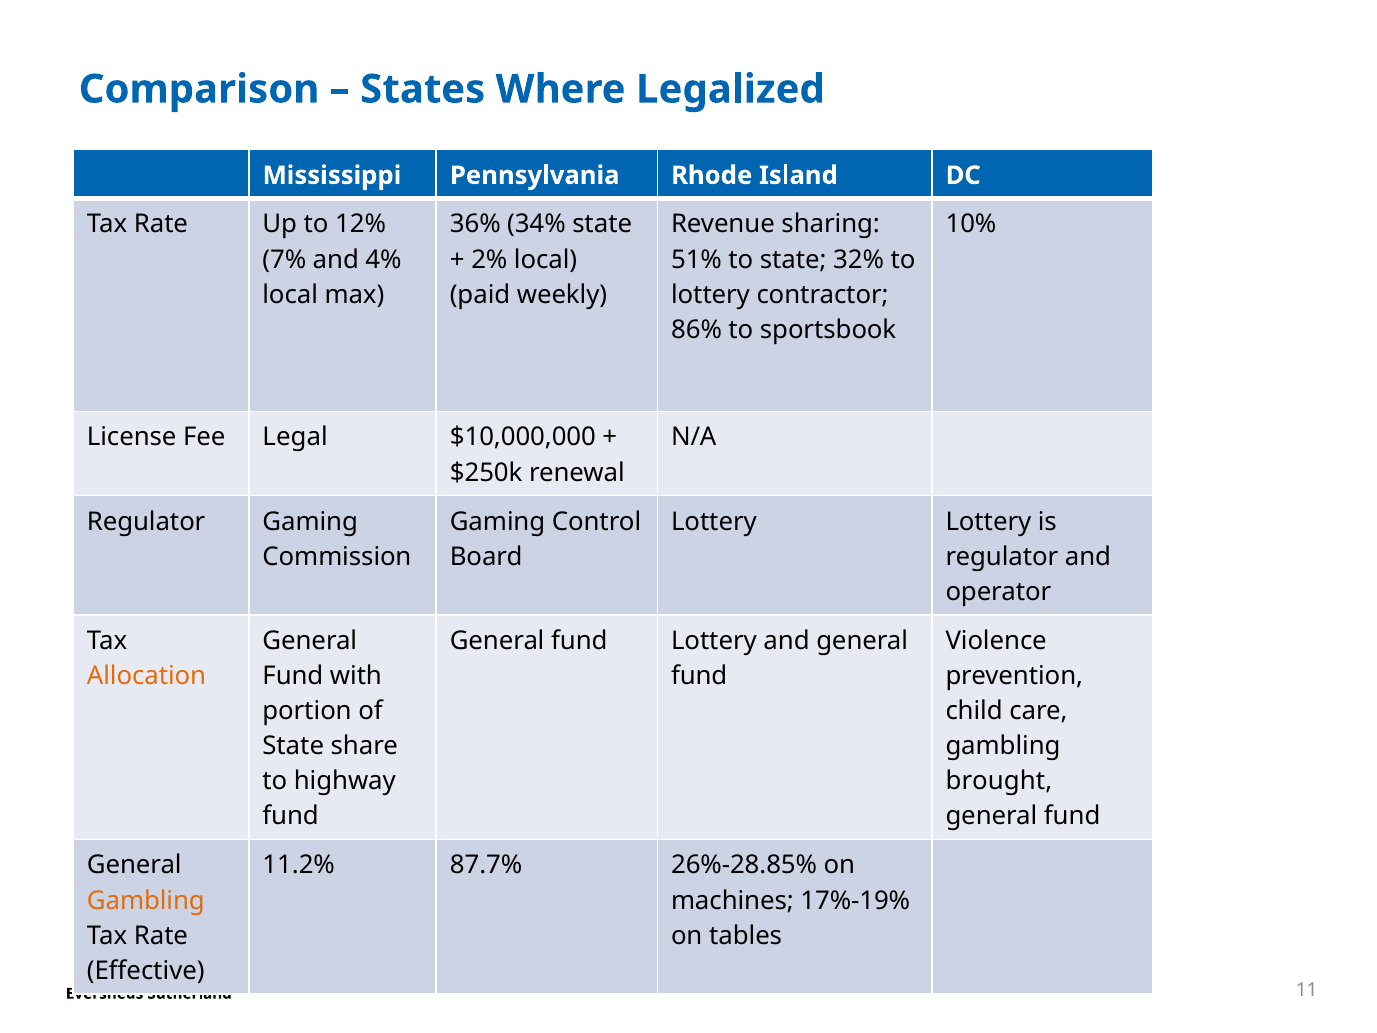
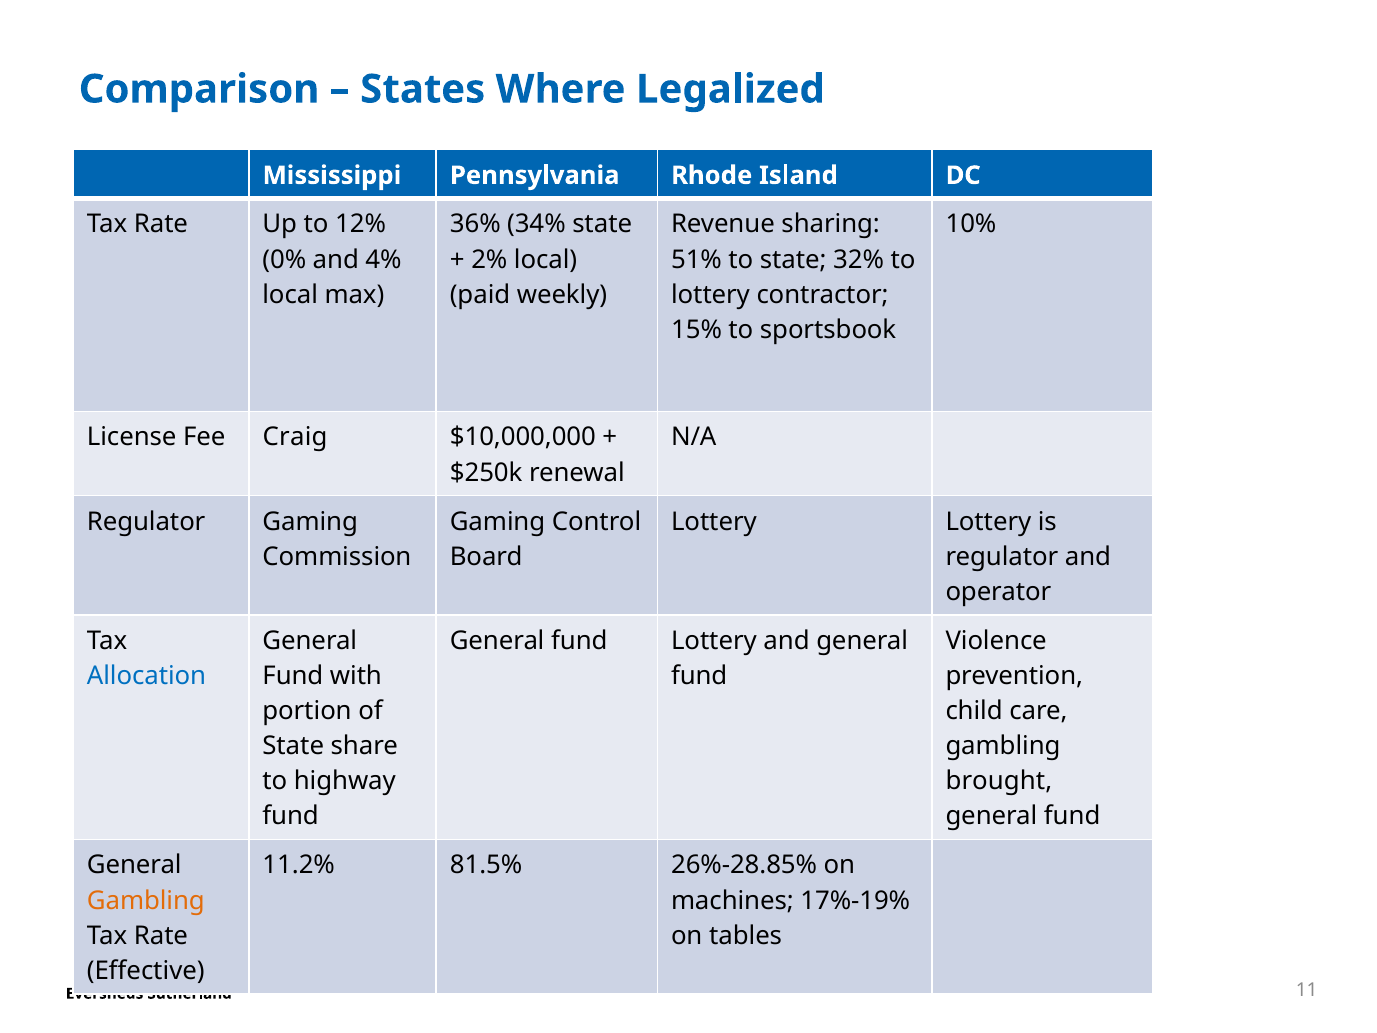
7%: 7% -> 0% (284, 259)
86%: 86% -> 15% (697, 330)
Legal: Legal -> Craig (295, 437)
Allocation colour: orange -> blue (147, 676)
87.7%: 87.7% -> 81.5% (486, 865)
